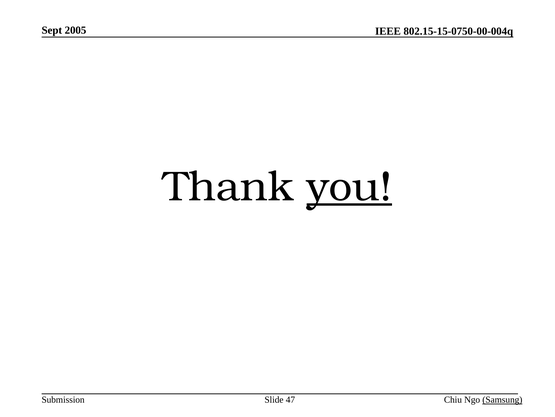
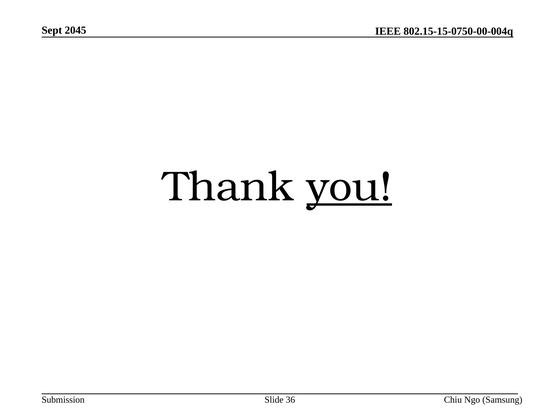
2005: 2005 -> 2045 (75, 30)
47: 47 -> 36 (290, 399)
Samsung underline: present -> none (502, 399)
